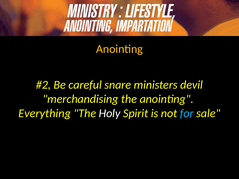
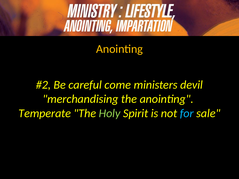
snare: snare -> come (118, 85)
Everything: Everything -> Temperate (45, 114)
Holy colour: white -> light green (110, 114)
